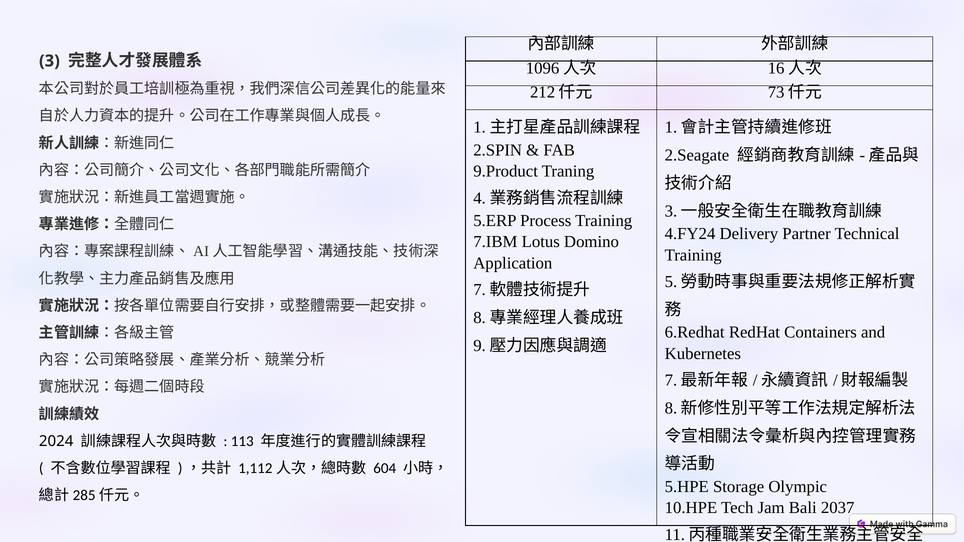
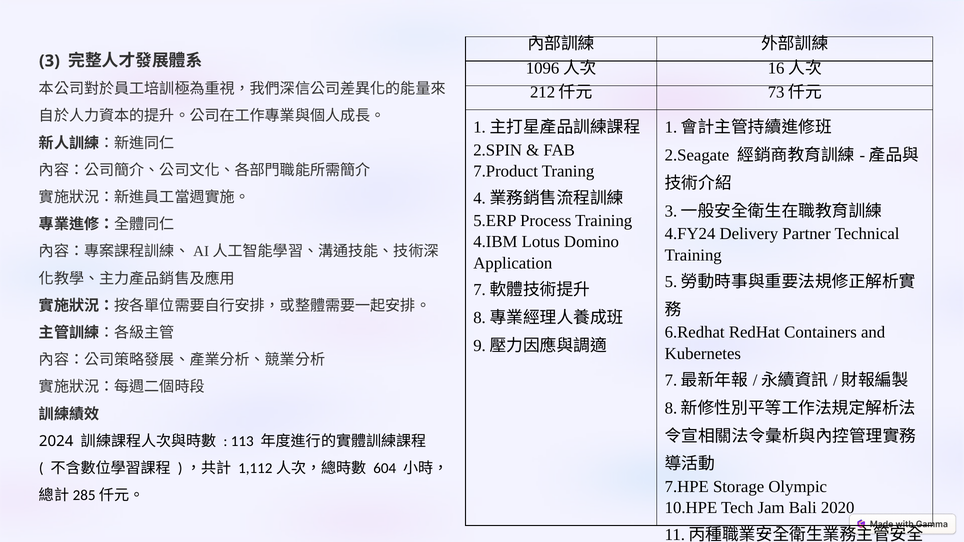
9.Product: 9.Product -> 7.Product (506, 171)
7.IBM: 7.IBM -> 4.IBM (495, 242)
5.HPE: 5.HPE -> 7.HPE (687, 487)
2037: 2037 -> 2020 (838, 508)
